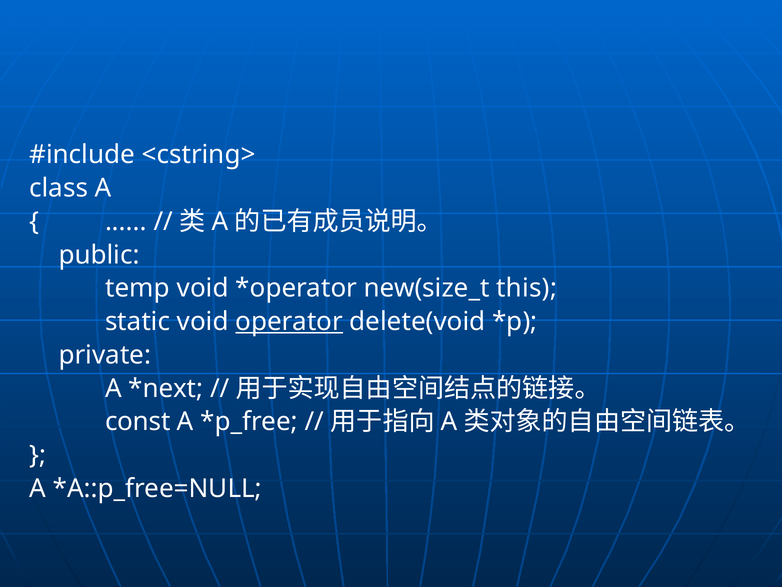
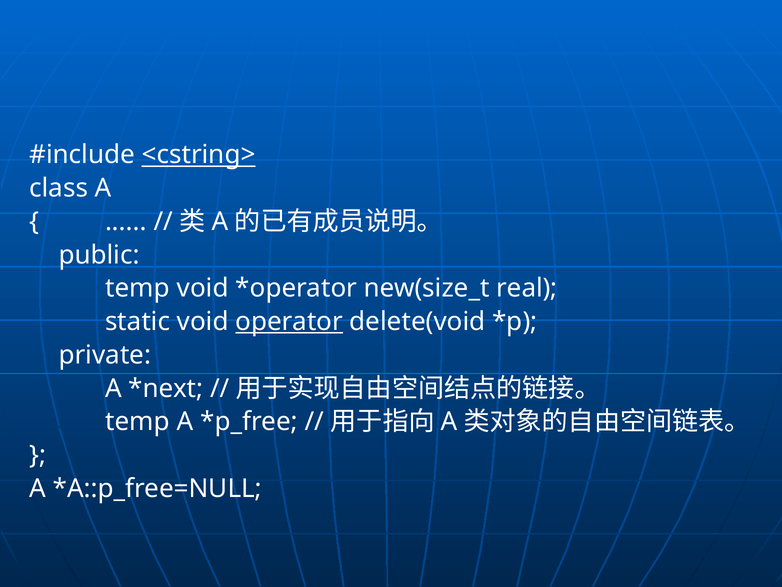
<cstring> underline: none -> present (199, 155)
this: this -> real (527, 288)
const: const -> temp (138, 421)
